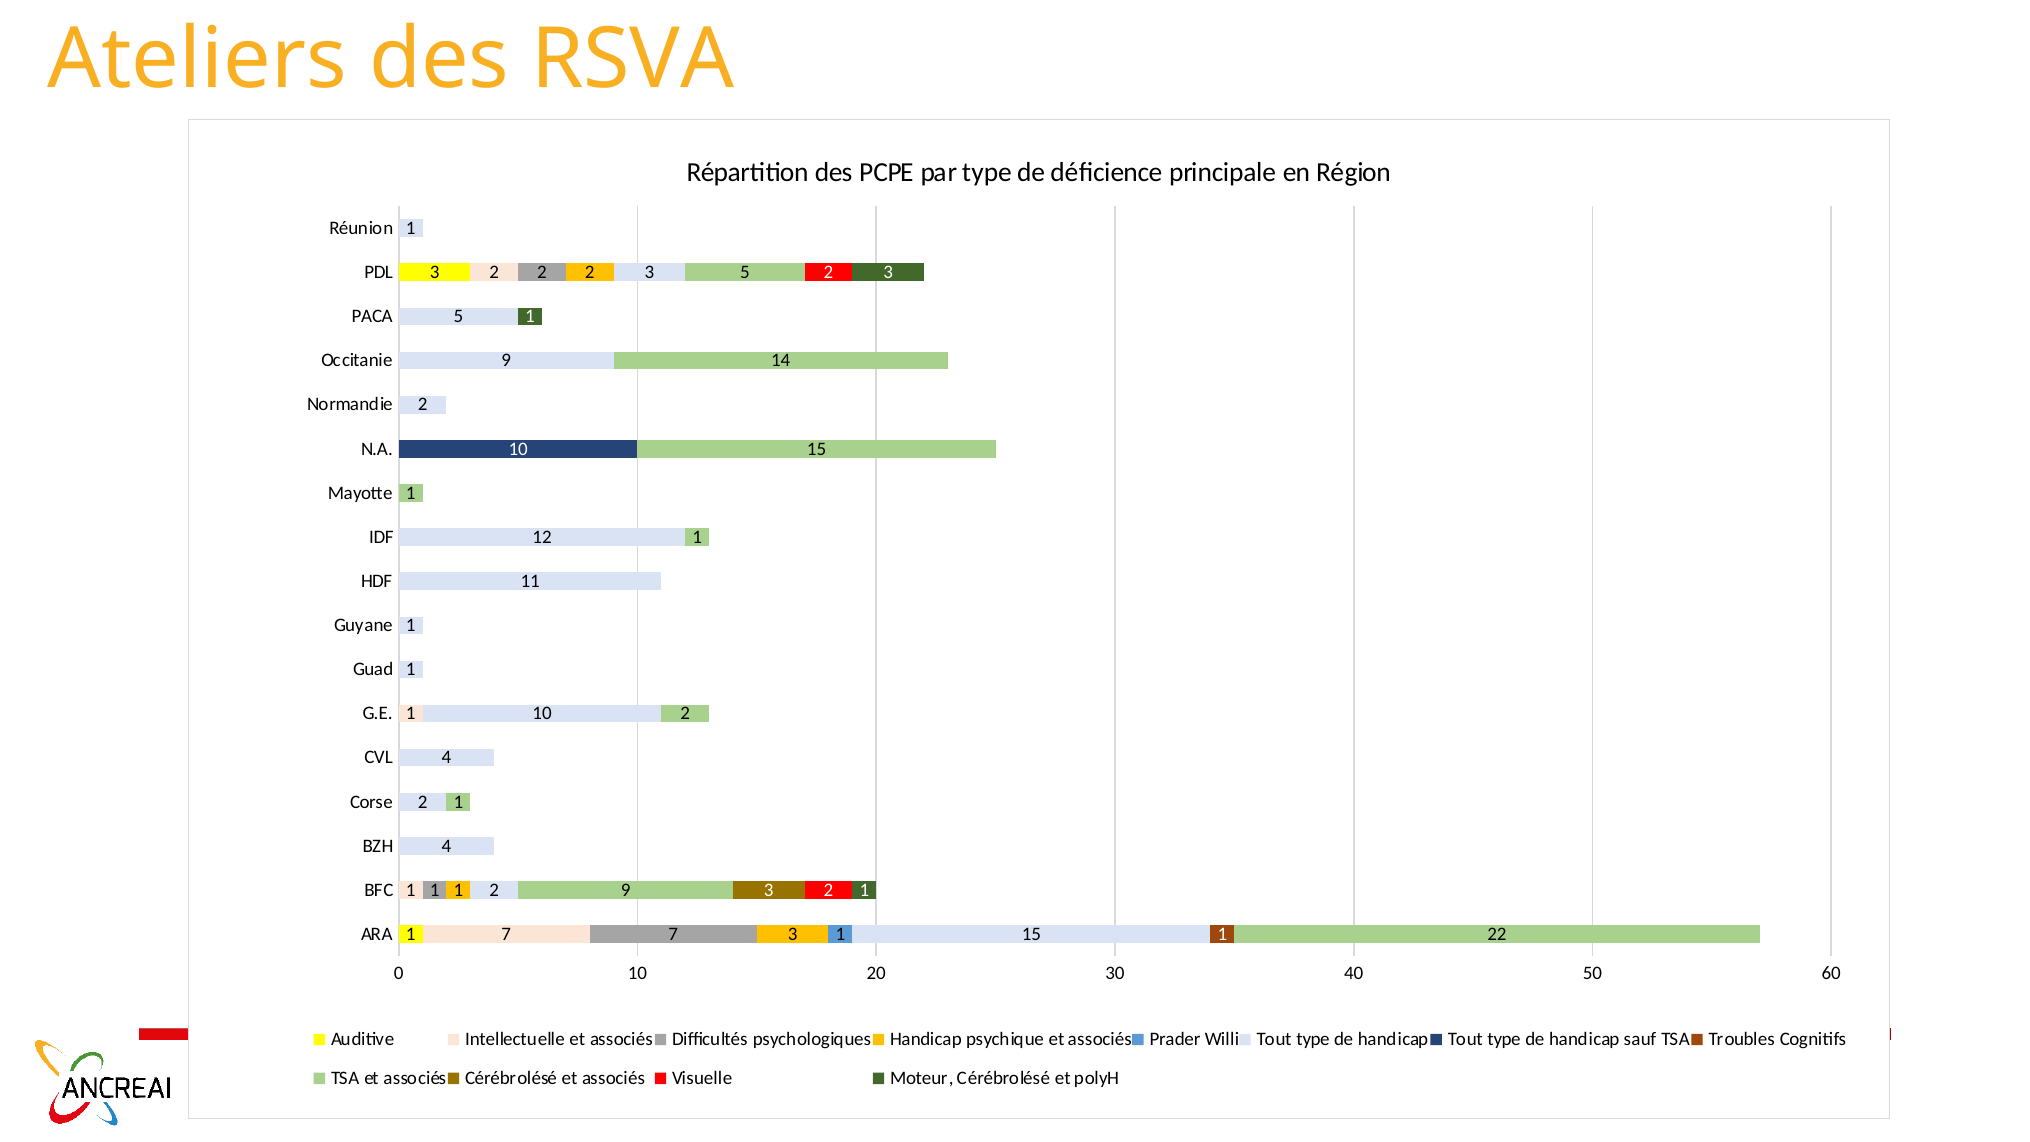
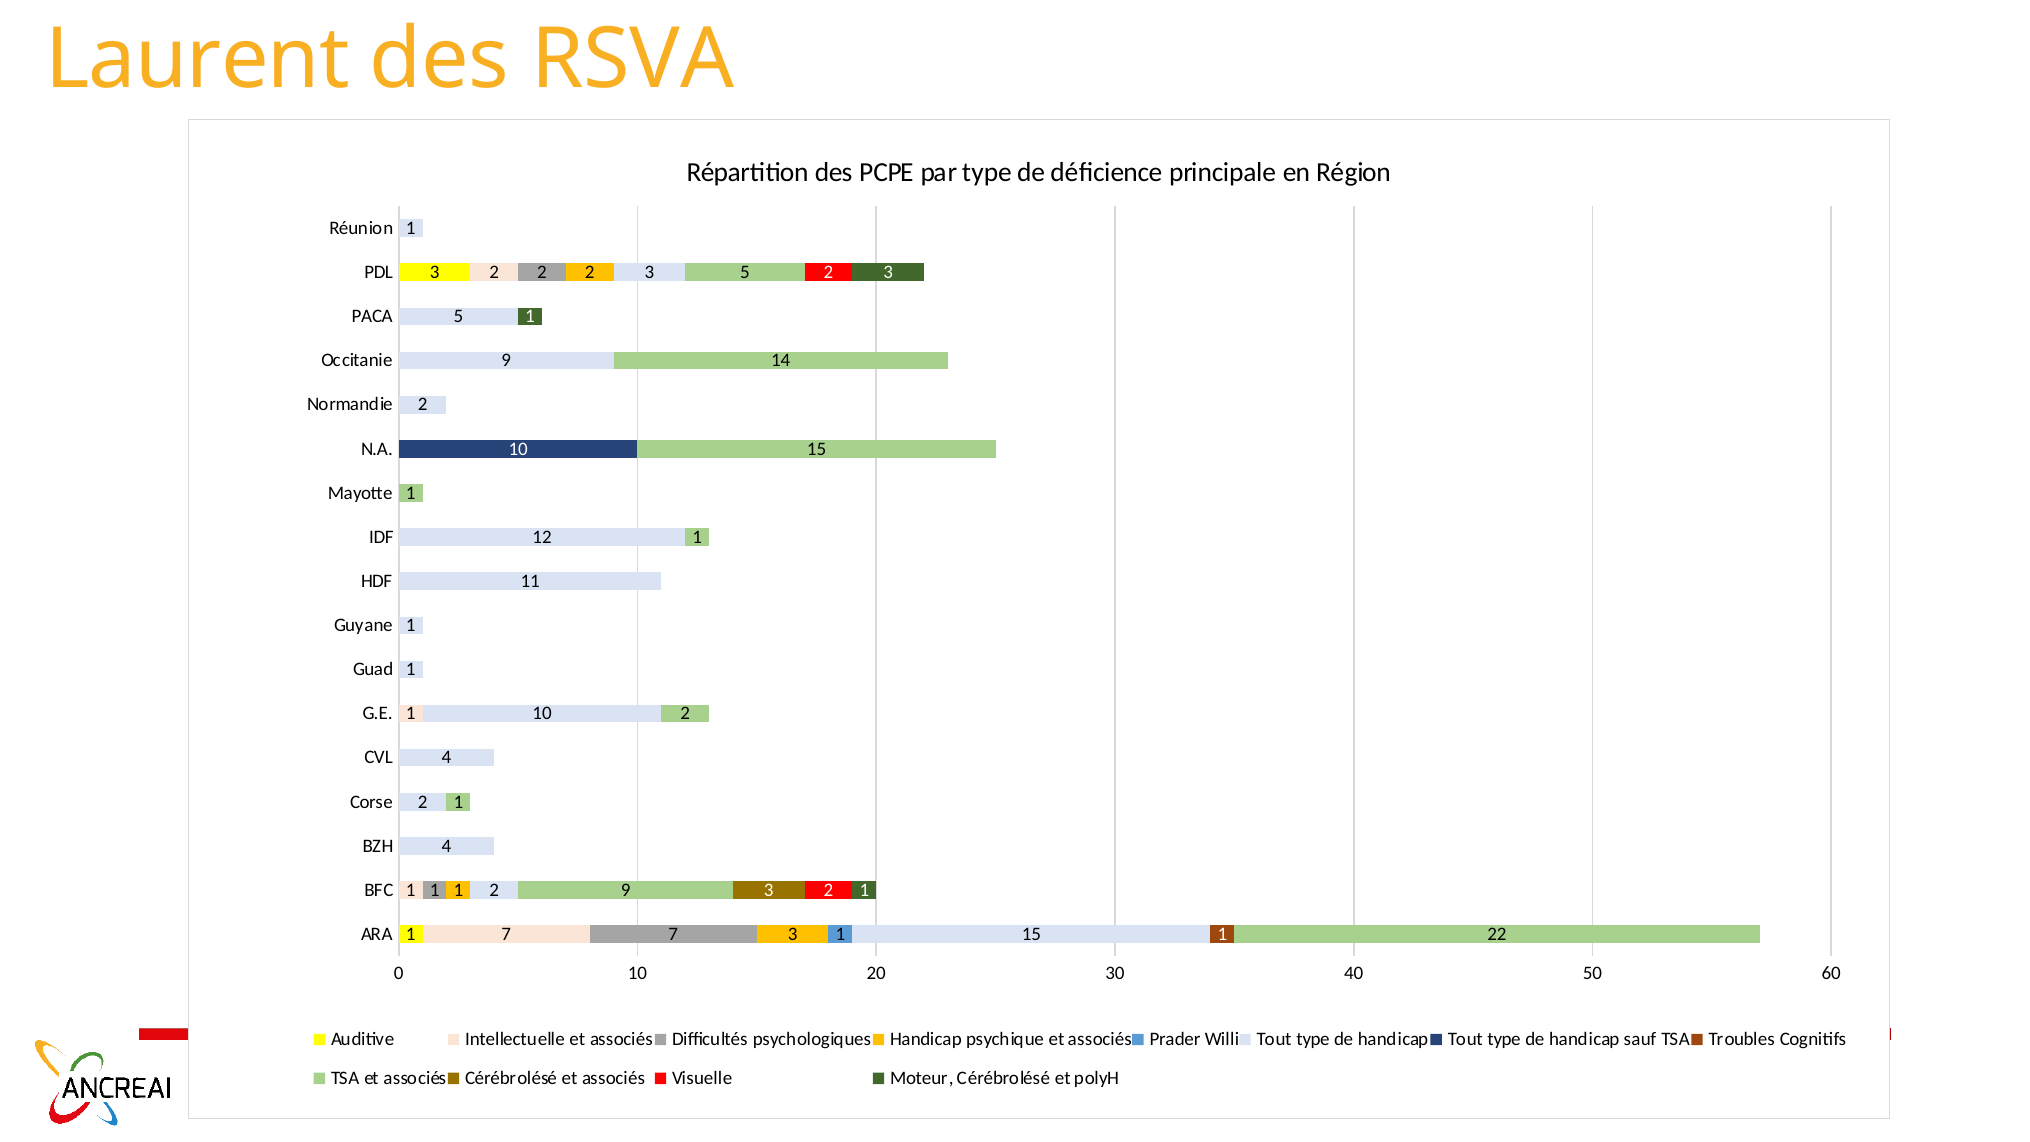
Ateliers: Ateliers -> Laurent (198, 60)
